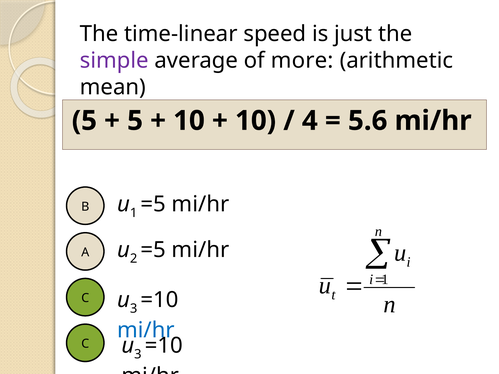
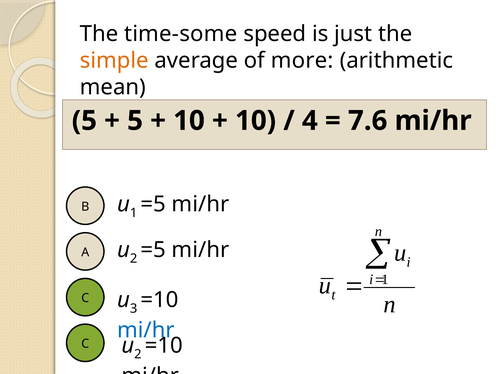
time-linear: time-linear -> time-some (181, 34)
simple colour: purple -> orange (114, 61)
5.6: 5.6 -> 7.6 (368, 121)
3: 3 -> 2 (138, 354)
